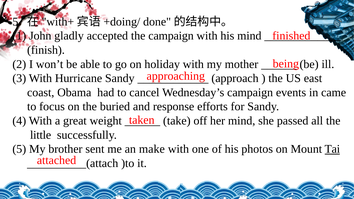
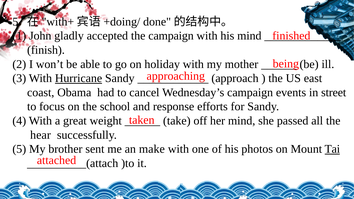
Hurricane underline: none -> present (79, 78)
came: came -> street (334, 92)
buried: buried -> school (115, 107)
little: little -> hear (40, 135)
